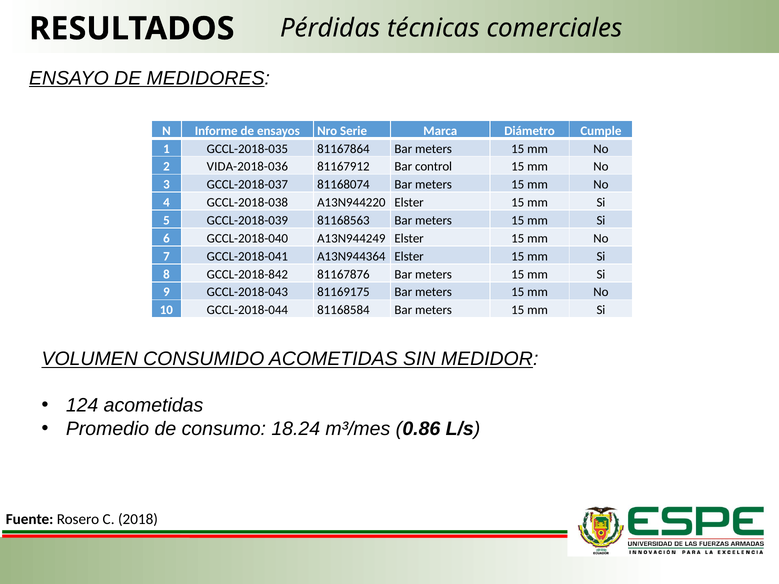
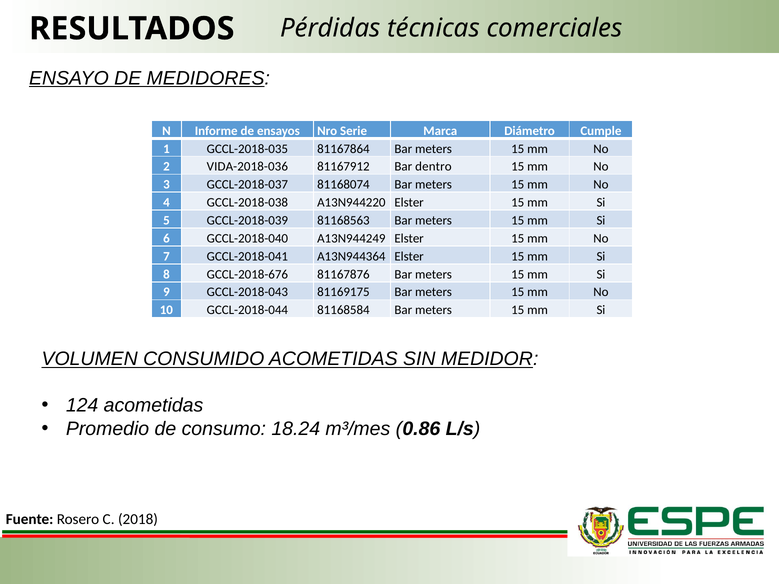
control: control -> dentro (433, 167)
GCCL-2018-842: GCCL-2018-842 -> GCCL-2018-676 (247, 274)
